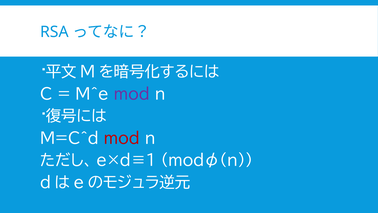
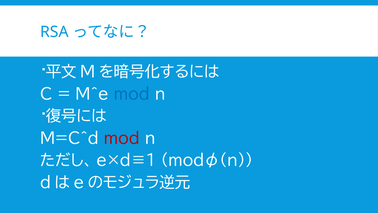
mod colour: purple -> blue (132, 94)
